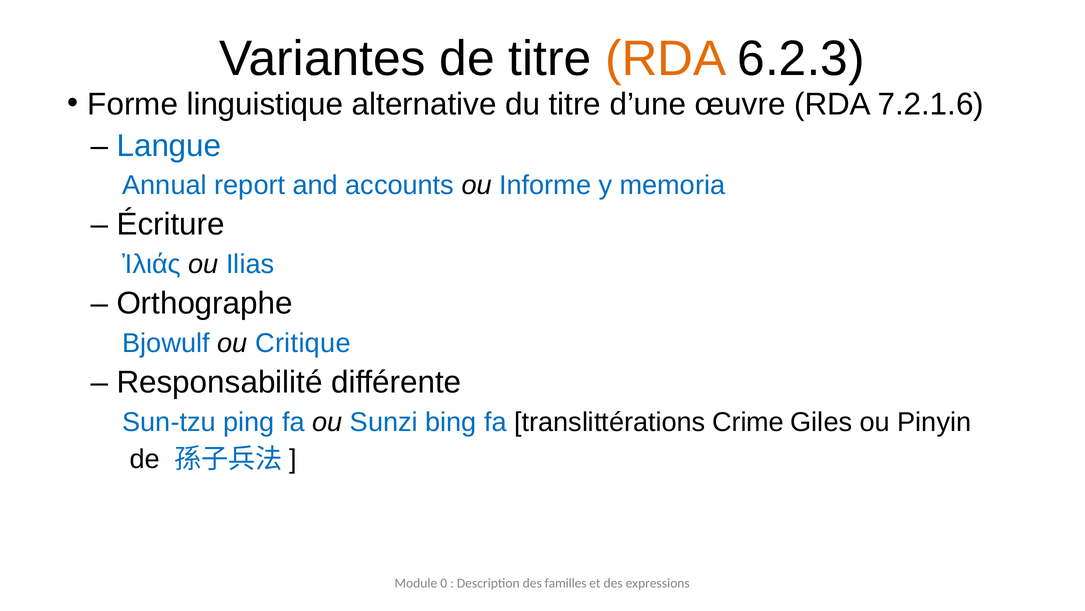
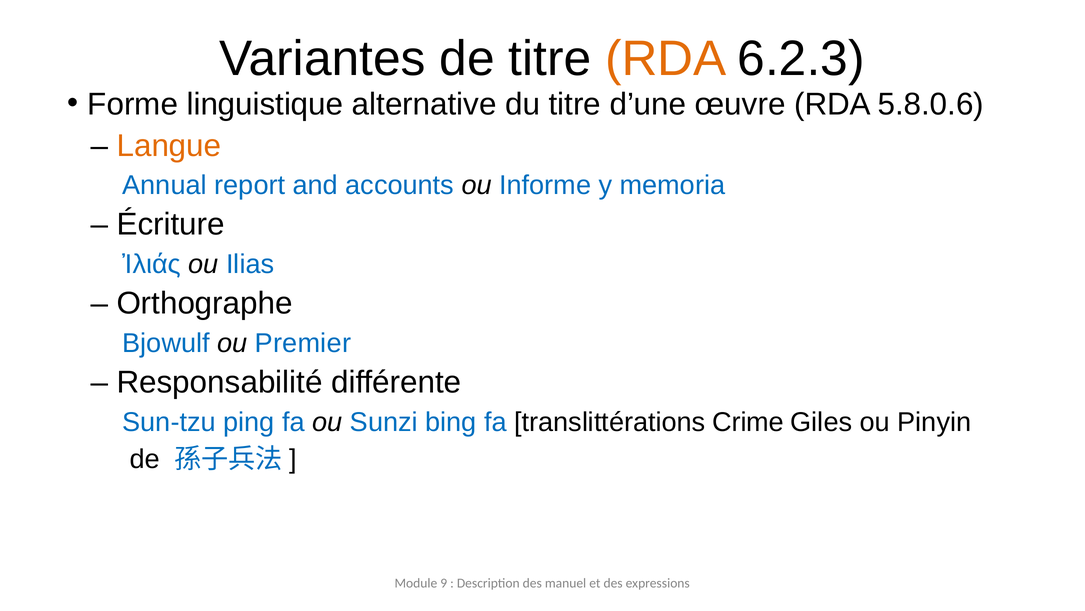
7.2.1.6: 7.2.1.6 -> 5.8.0.6 (931, 104)
Langue colour: blue -> orange (169, 145)
Critique: Critique -> Premier (303, 343)
0: 0 -> 9 (444, 583)
familles: familles -> manuel (566, 583)
